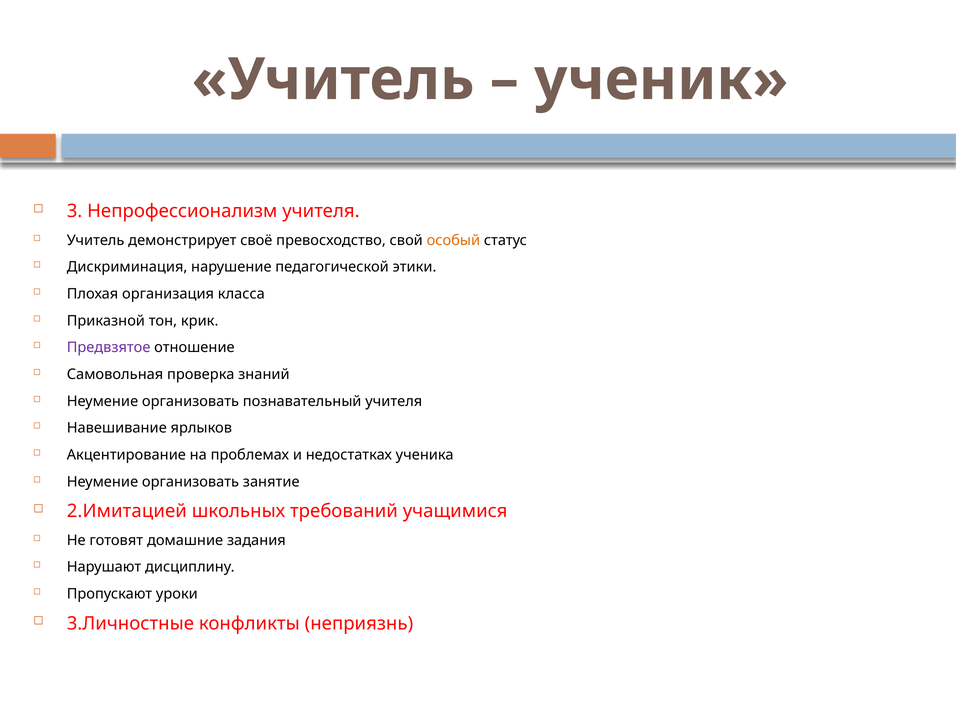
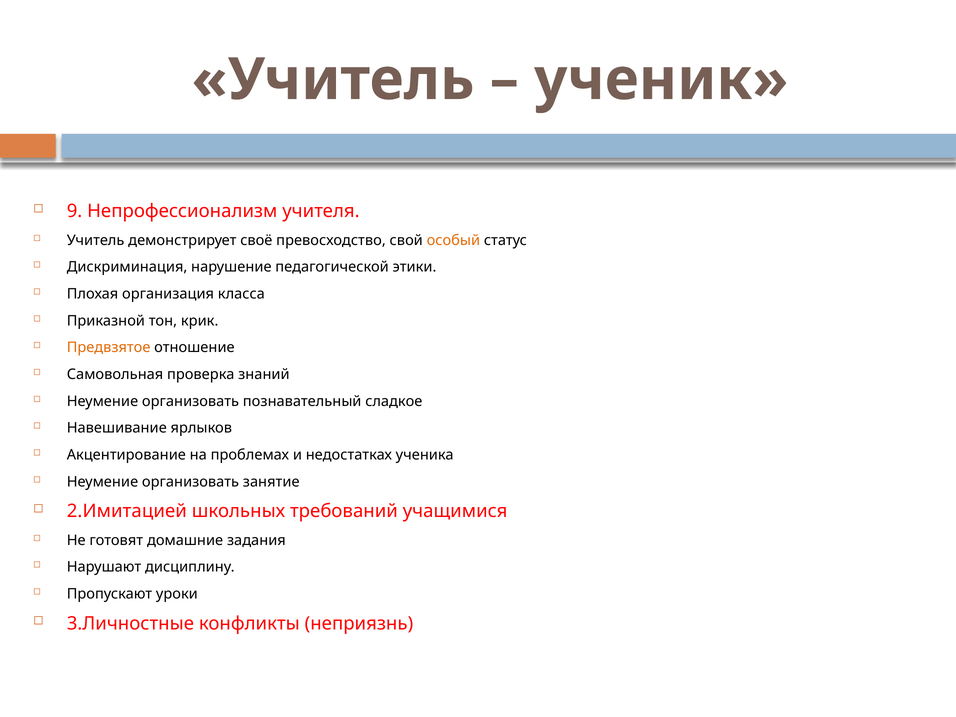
3: 3 -> 9 (75, 211)
Предвзятое colour: purple -> orange (109, 348)
познавательный учителя: учителя -> сладкое (394, 401)
